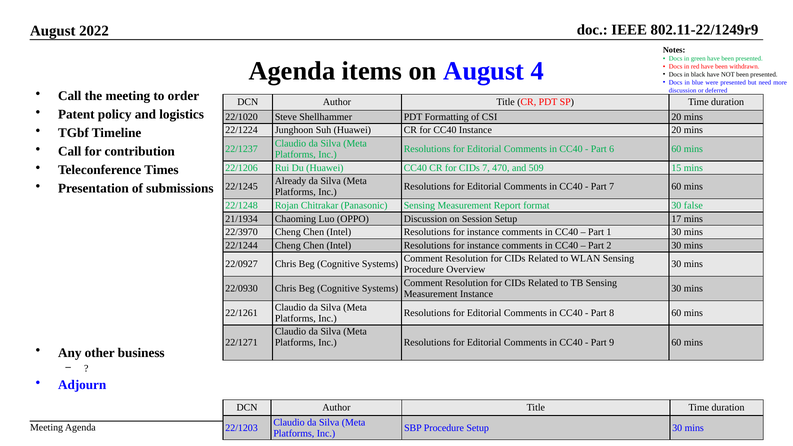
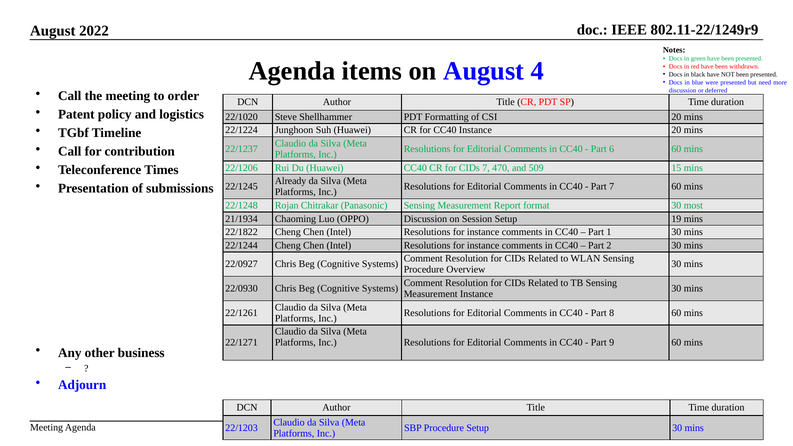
false: false -> most (693, 205)
Setup 17: 17 -> 19 (676, 219)
22/3970: 22/3970 -> 22/1822 (242, 232)
